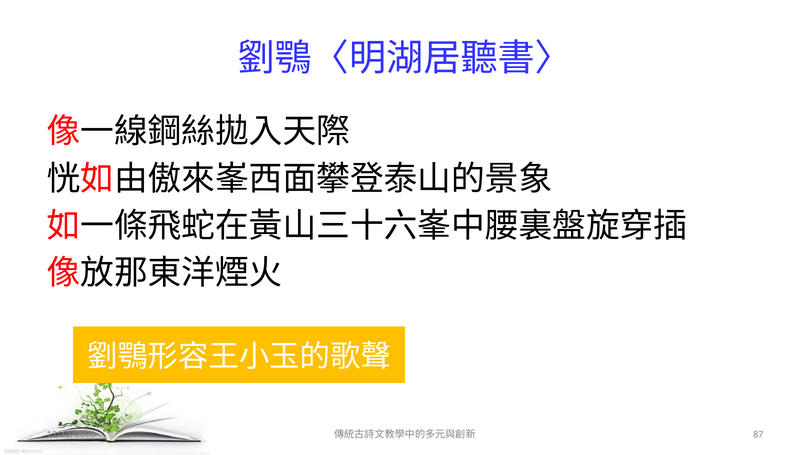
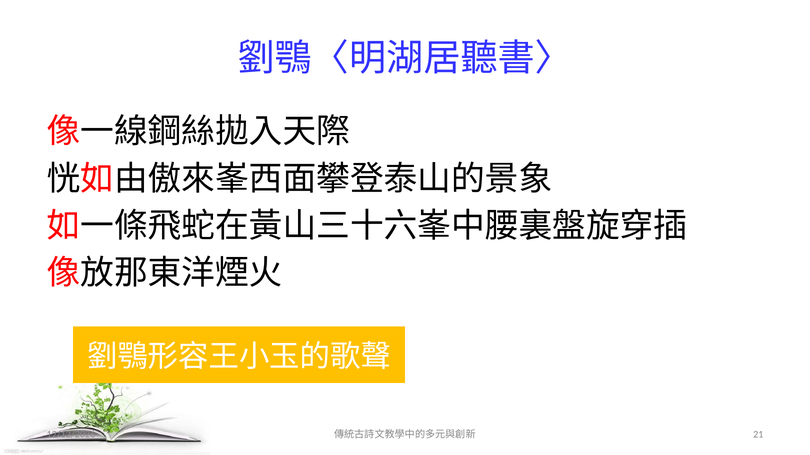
87: 87 -> 21 (758, 435)
